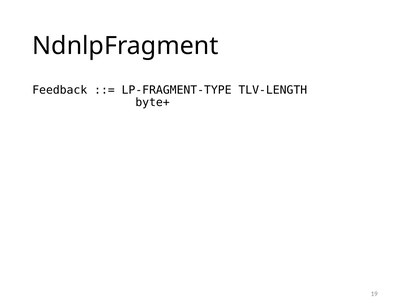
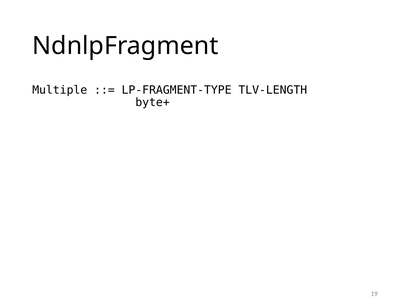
Feedback: Feedback -> Multiple (60, 90)
